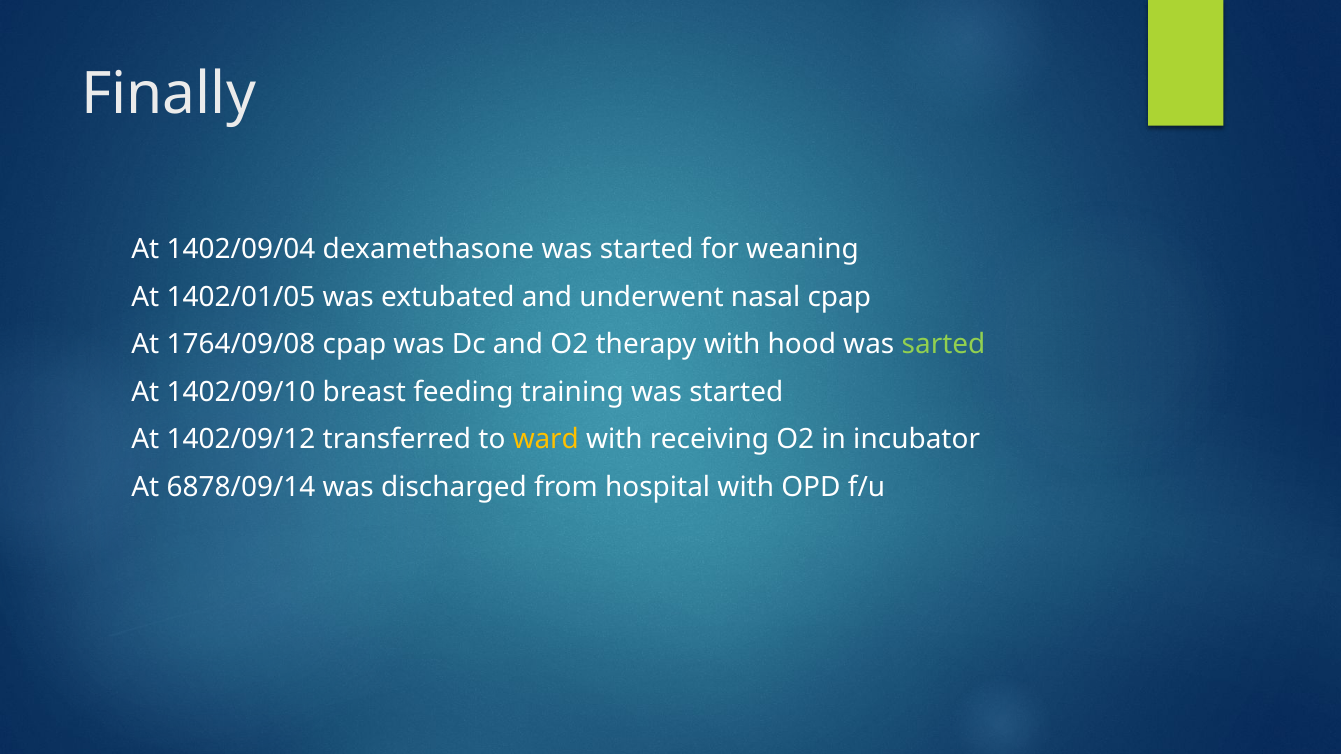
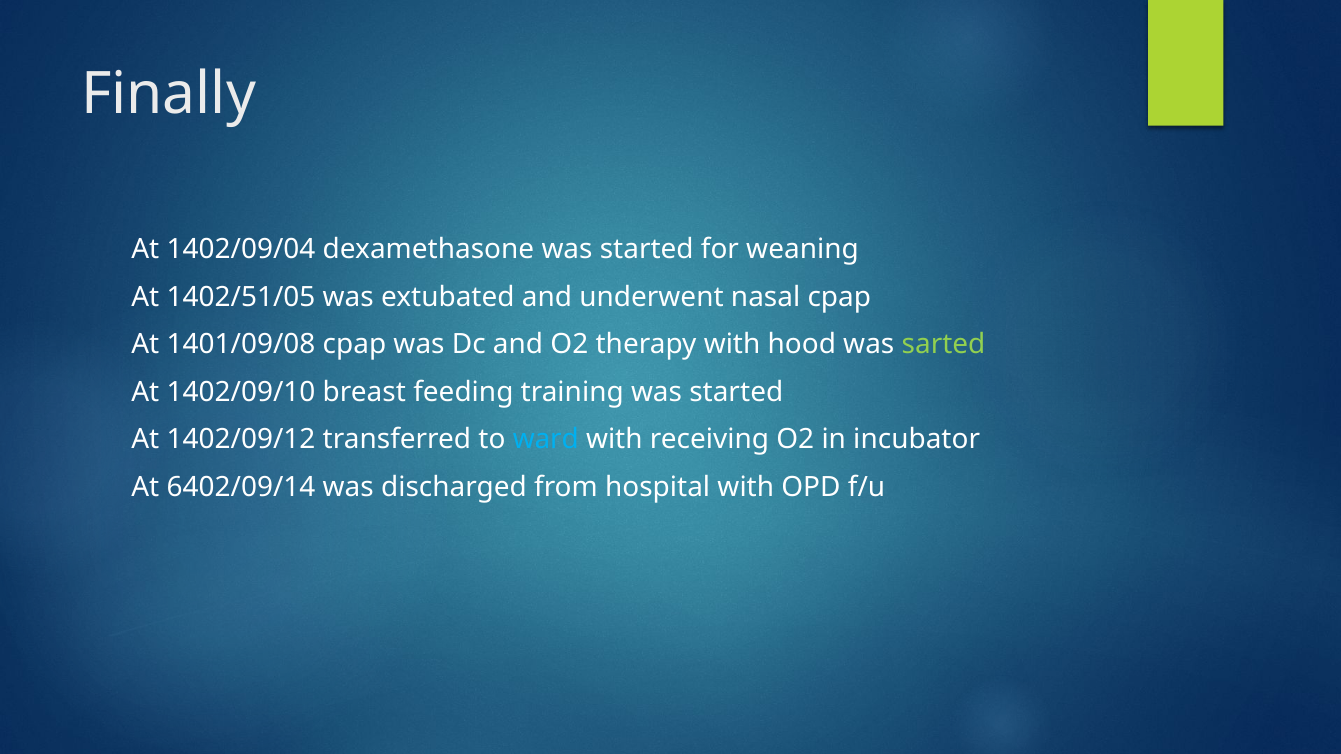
1402/01/05: 1402/01/05 -> 1402/51/05 (241, 297)
1764/09/08: 1764/09/08 -> 1401/09/08 (241, 345)
ward colour: yellow -> light blue (546, 440)
6878/09/14: 6878/09/14 -> 6402/09/14 (241, 487)
